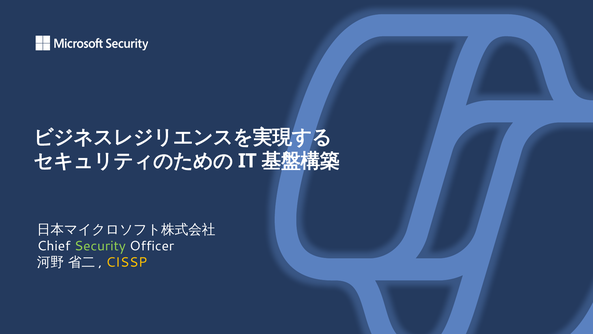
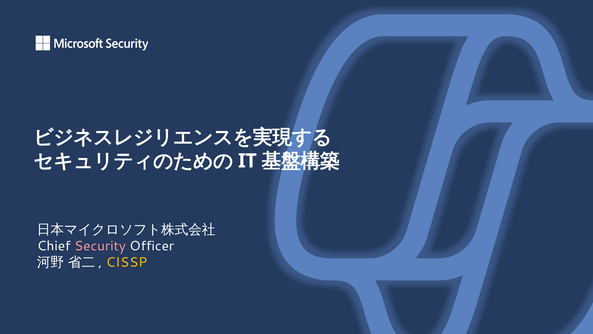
Security colour: light green -> pink (100, 246)
